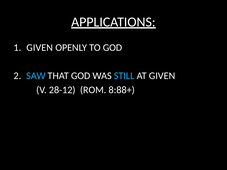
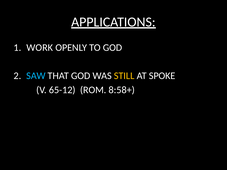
GIVEN: GIVEN -> WORK (40, 48)
STILL colour: light blue -> yellow (124, 76)
AT GIVEN: GIVEN -> SPOKE (162, 76)
28-12: 28-12 -> 65-12 (62, 90)
8:88+: 8:88+ -> 8:58+ (122, 90)
